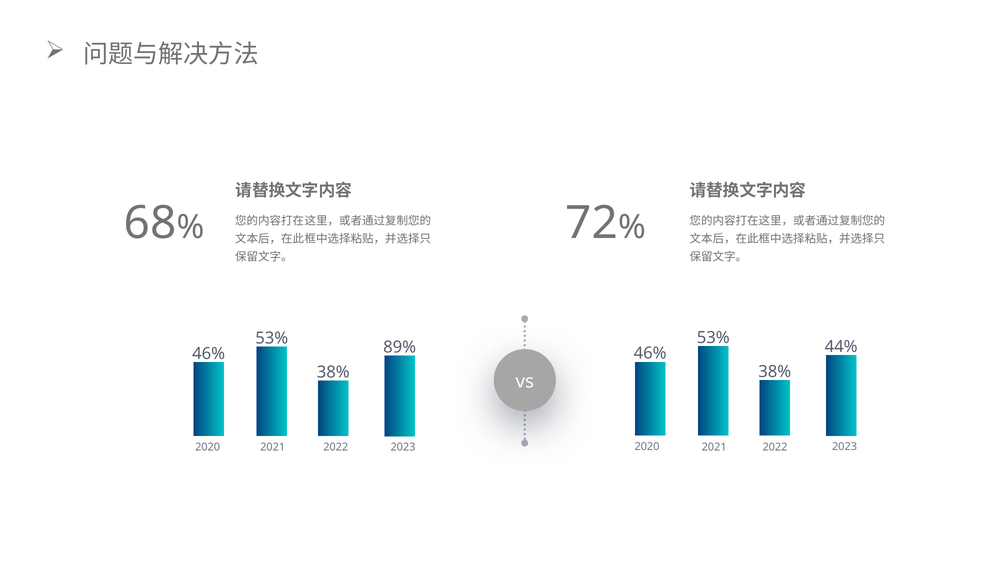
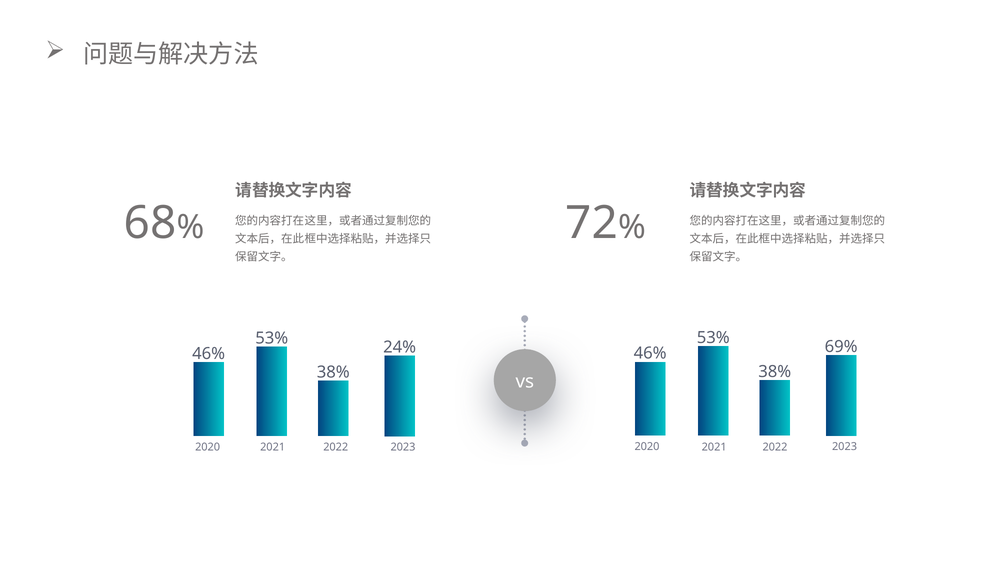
44%: 44% -> 69% (841, 347)
89%: 89% -> 24% (400, 347)
